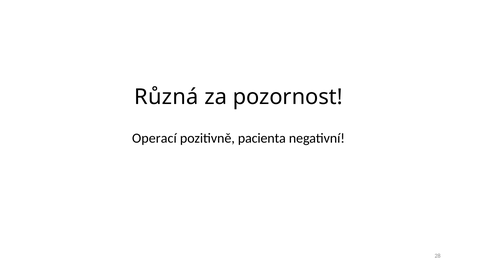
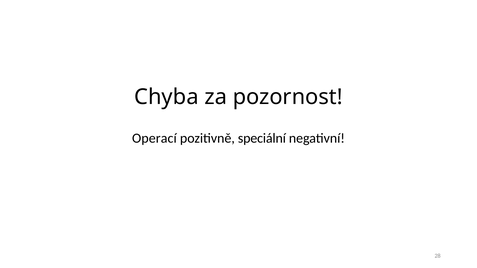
Různá: Různá -> Chyba (166, 97)
pacienta: pacienta -> speciální (262, 138)
